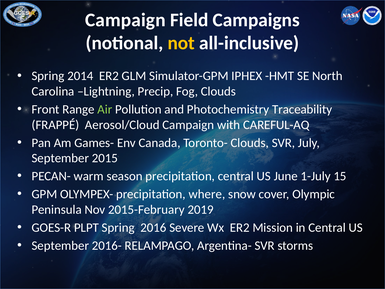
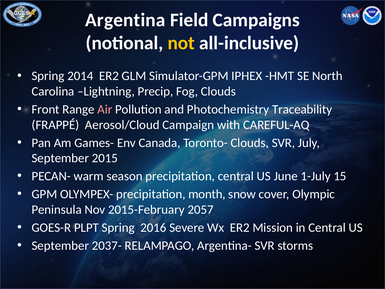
Campaign: Campaign -> Argentina (125, 20)
Air colour: light green -> pink (105, 109)
where: where -> month (207, 194)
2019: 2019 -> 2057 (201, 209)
2016-: 2016- -> 2037- (107, 245)
